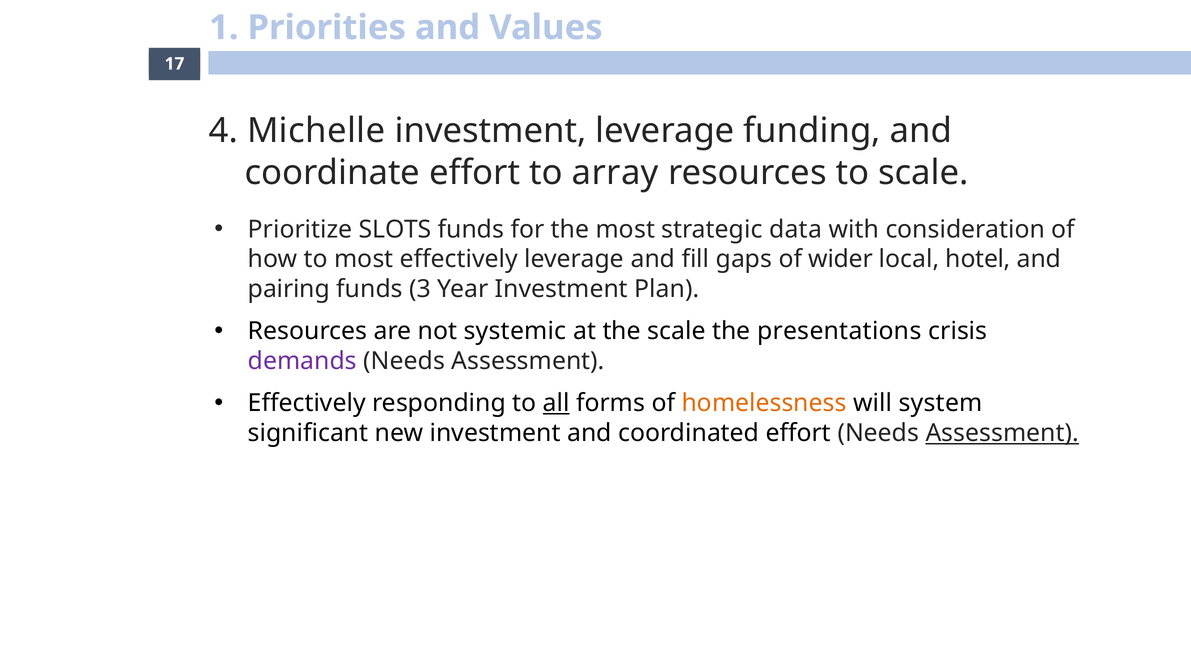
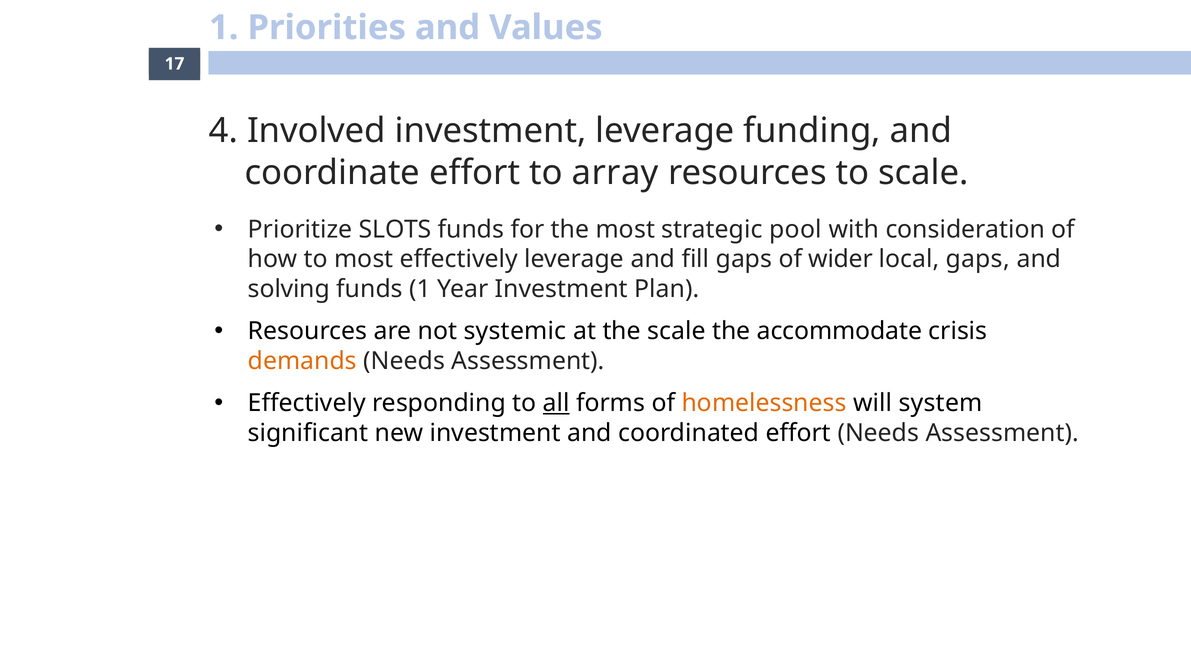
Michelle: Michelle -> Involved (316, 131)
data: data -> pool (796, 229)
local hotel: hotel -> gaps (978, 259)
pairing: pairing -> solving (289, 289)
funds 3: 3 -> 1 (420, 289)
presentations: presentations -> accommodate (839, 331)
demands colour: purple -> orange (302, 361)
Assessment underline: present -> none (1002, 433)
